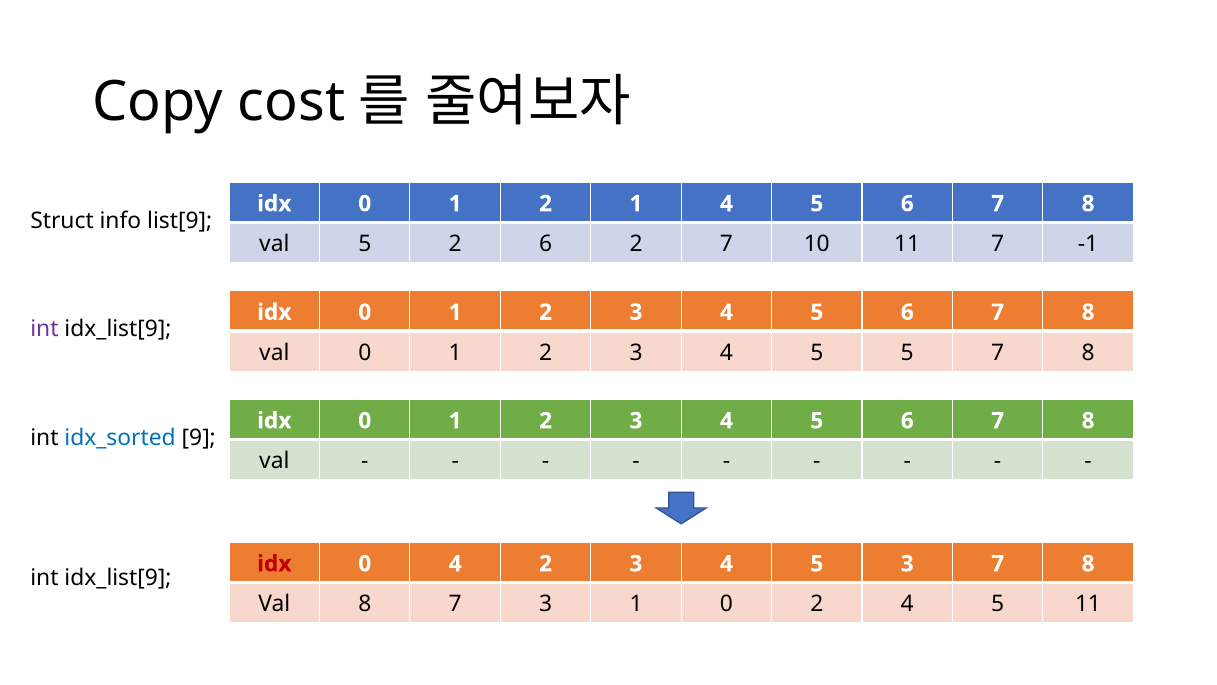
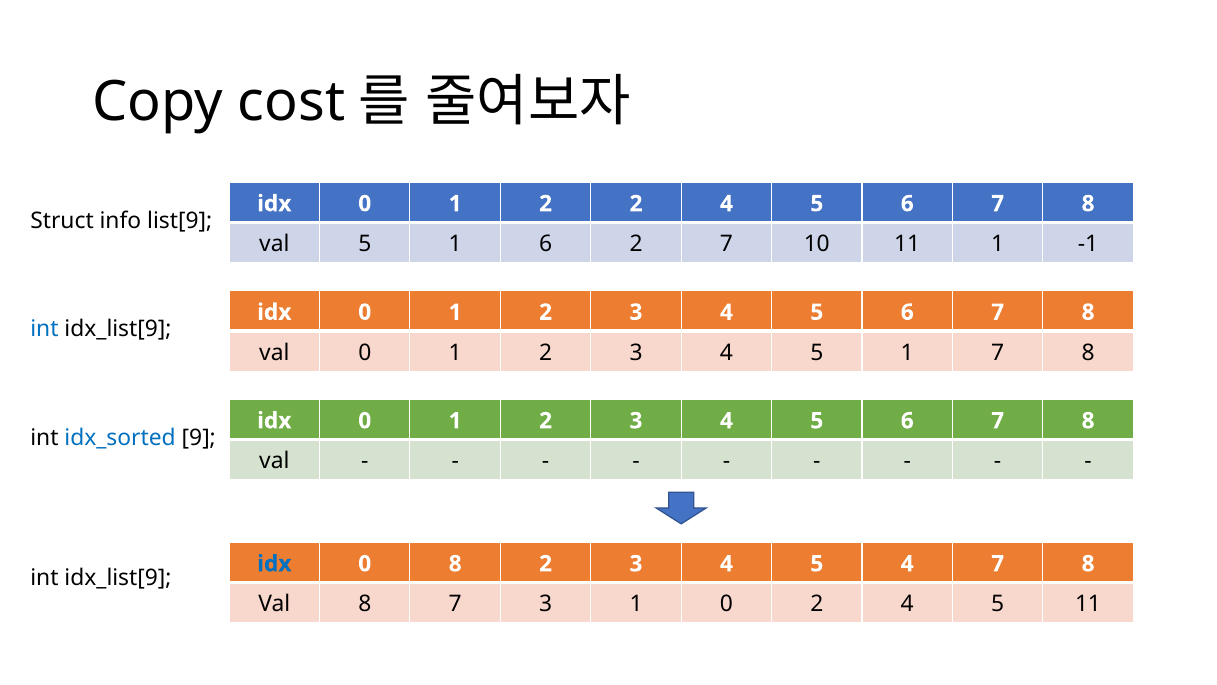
2 1: 1 -> 2 (636, 204)
val 5 2: 2 -> 1 (455, 244)
11 7: 7 -> 1 (998, 244)
int colour: purple -> blue (44, 329)
4 5 5: 5 -> 1 (907, 352)
idx colour: red -> blue (274, 563)
0 4: 4 -> 8 (455, 563)
5 3: 3 -> 4 (907, 563)
